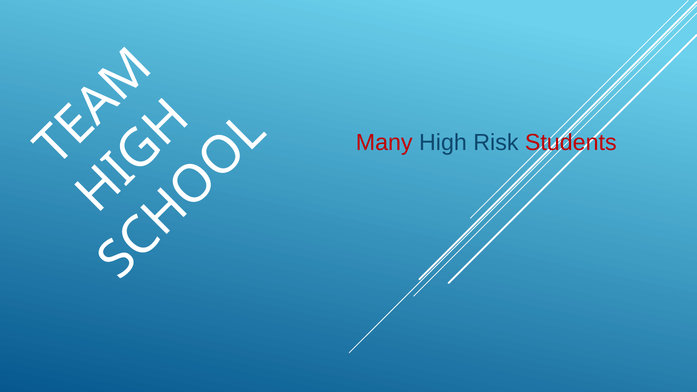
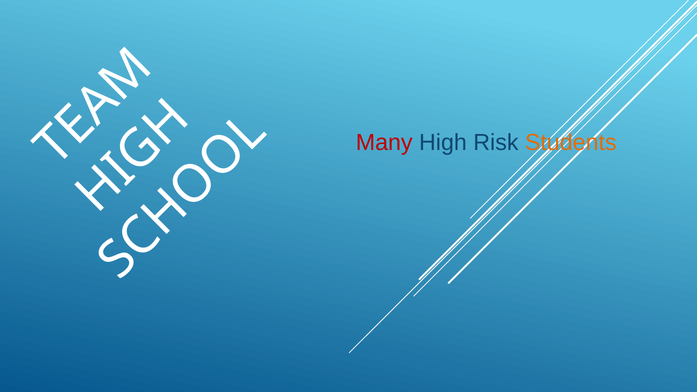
Students colour: red -> orange (571, 143)
